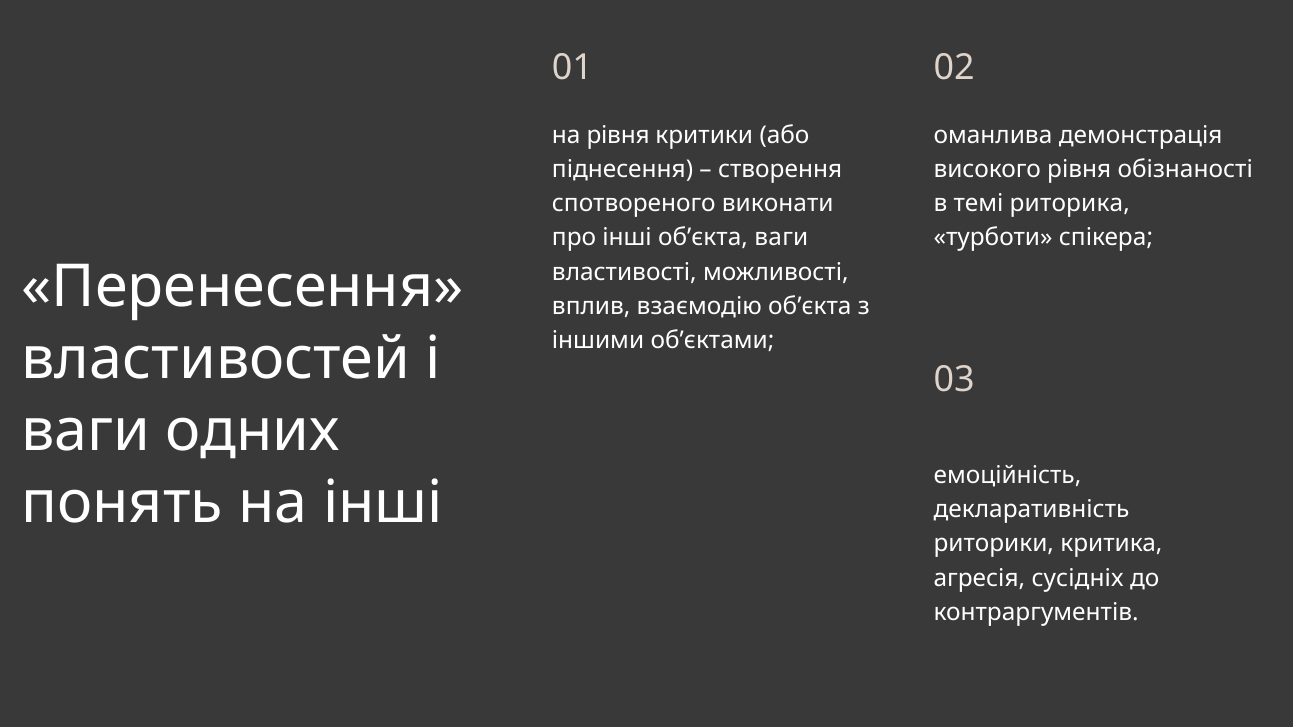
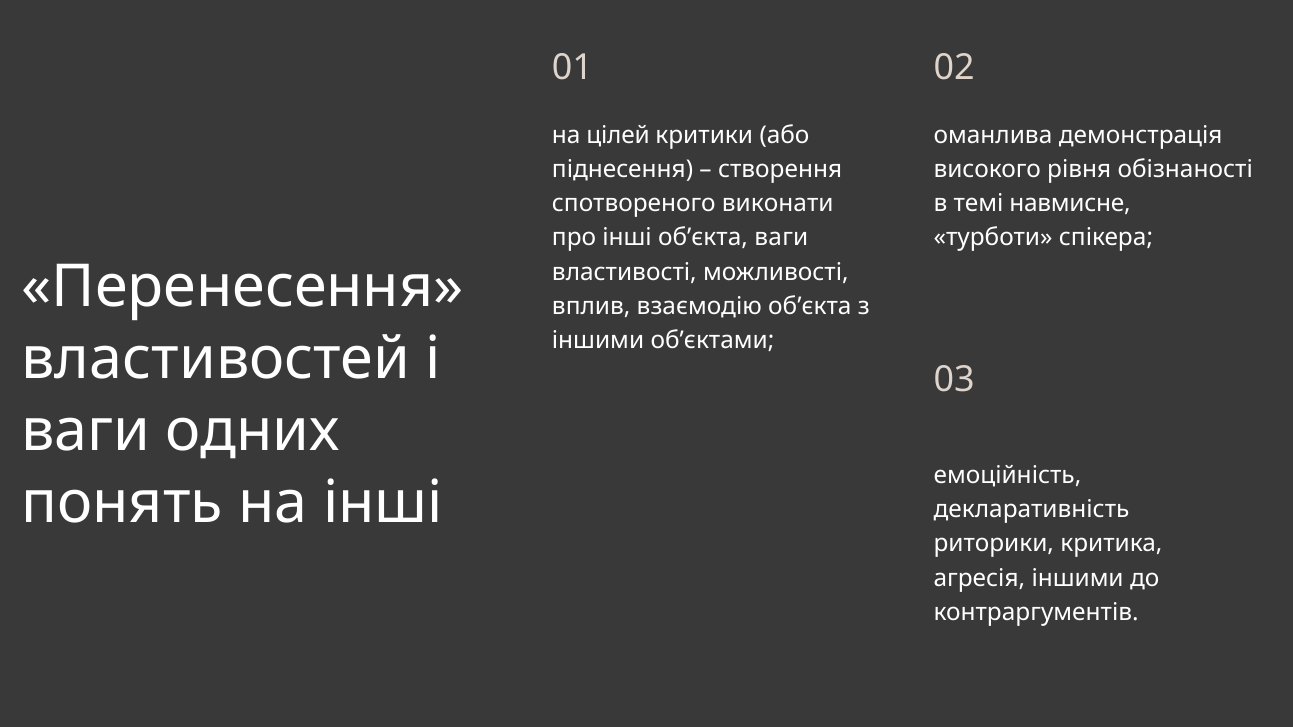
на рівня: рівня -> цілей (618, 135)
риторика: риторика -> навмисне (1070, 204)
агресія сусідніх: сусідніх -> іншими (1078, 578)
